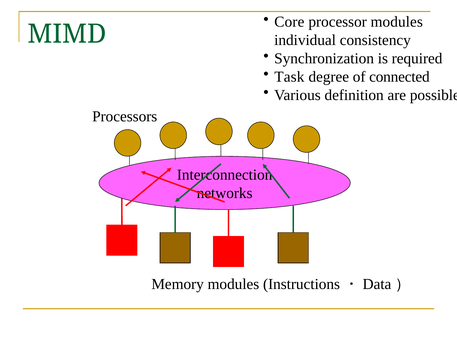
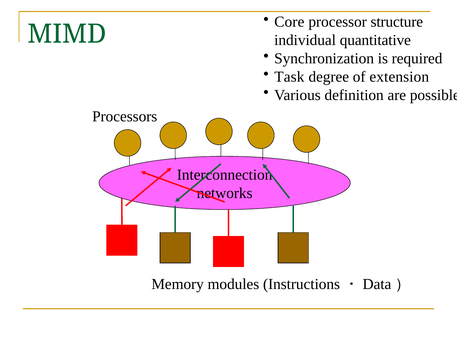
processor modules: modules -> structure (397, 22)
consistency: consistency -> quantitative (375, 40)
connected: connected -> extension (399, 77)
